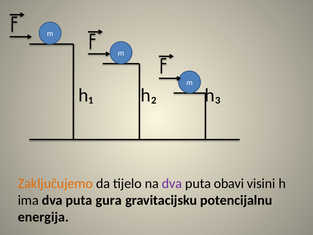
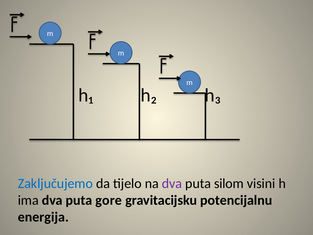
Zaključujemo colour: orange -> blue (55, 183)
obavi: obavi -> silom (229, 183)
gura: gura -> gore (109, 200)
